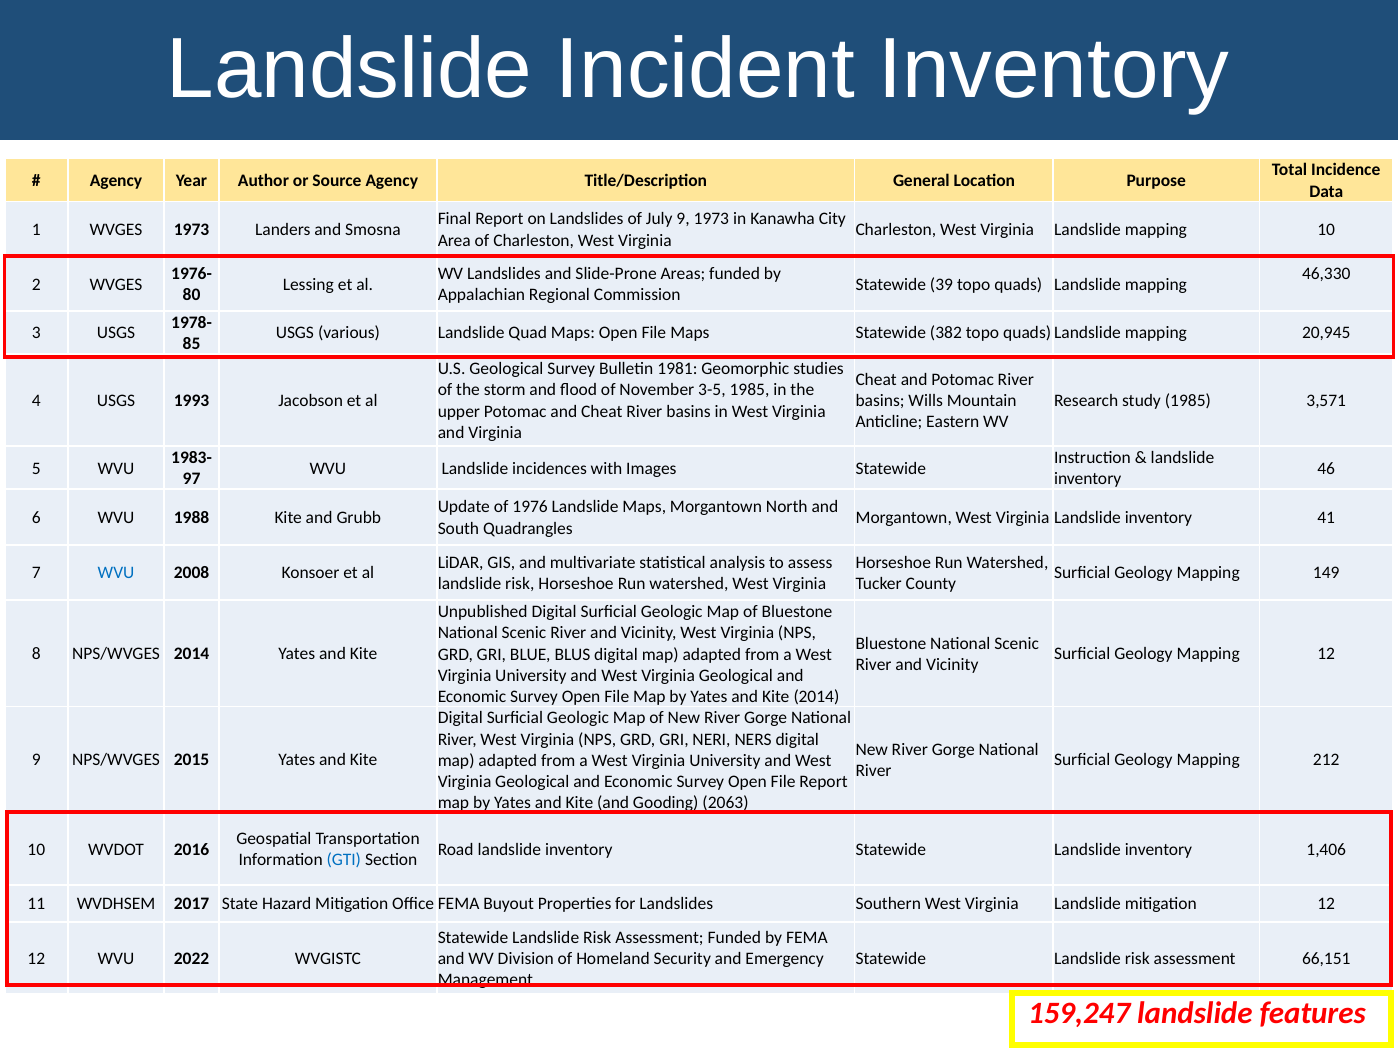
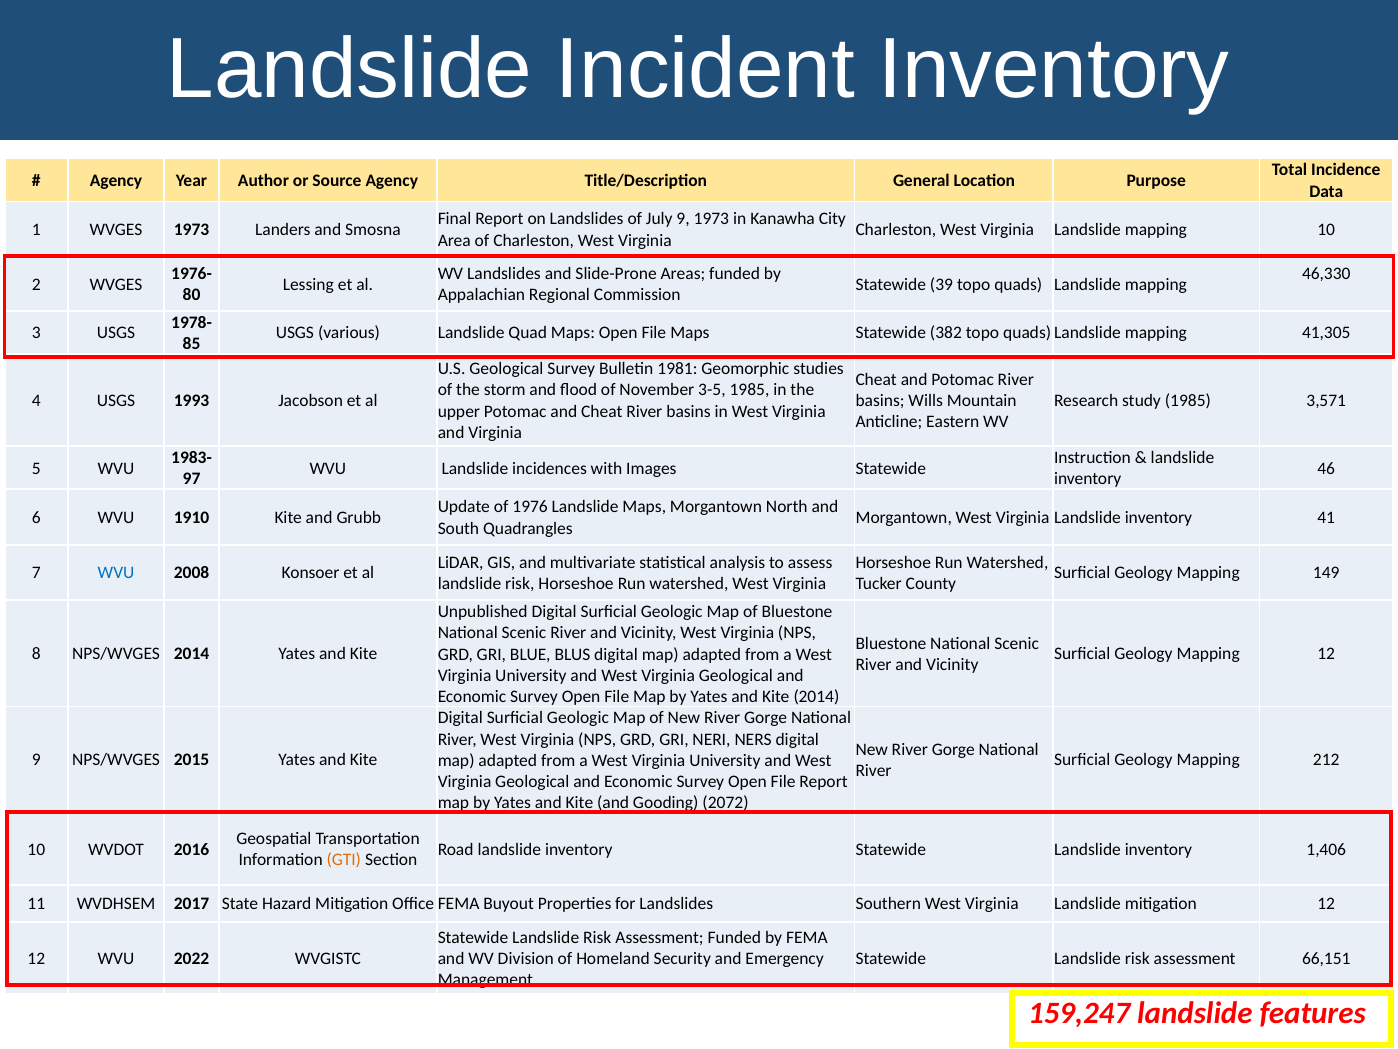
20,945: 20,945 -> 41,305 (1326, 333)
1988: 1988 -> 1910 (192, 517)
2063: 2063 -> 2072 (726, 803)
GTI colour: blue -> orange (344, 859)
